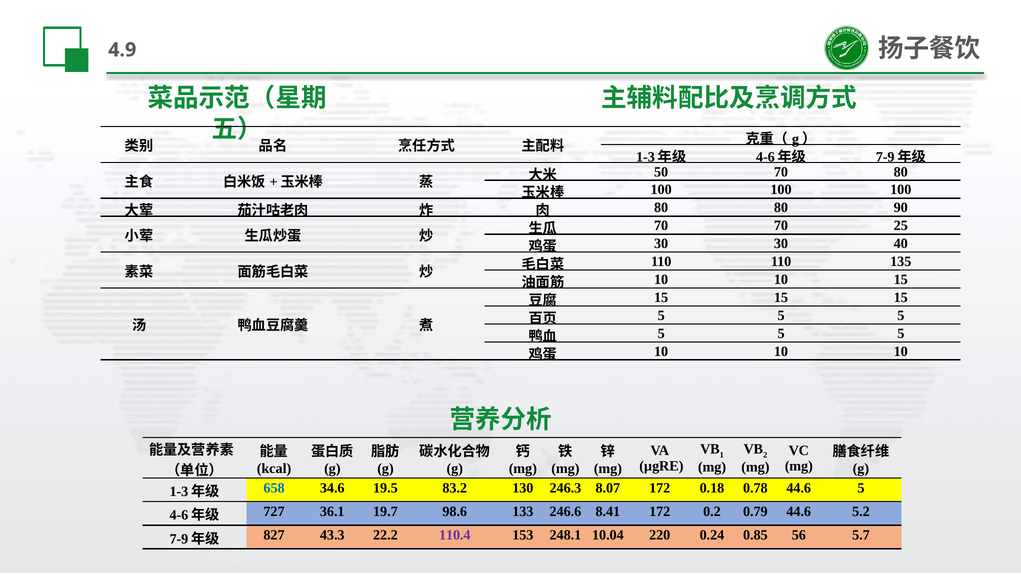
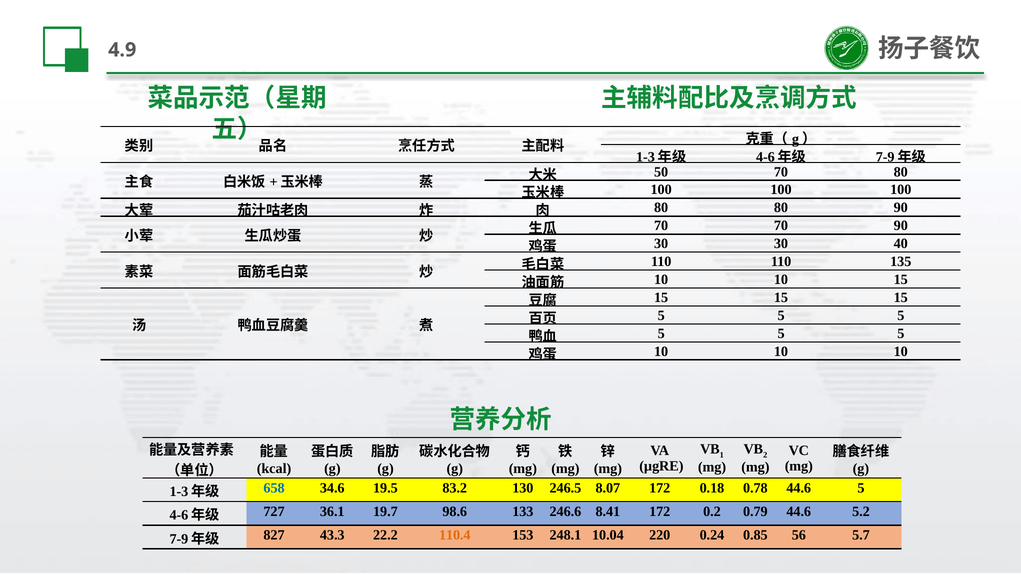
70 25: 25 -> 90 (901, 225)
246.3: 246.3 -> 246.5 (565, 487)
110.4 colour: purple -> orange (455, 535)
